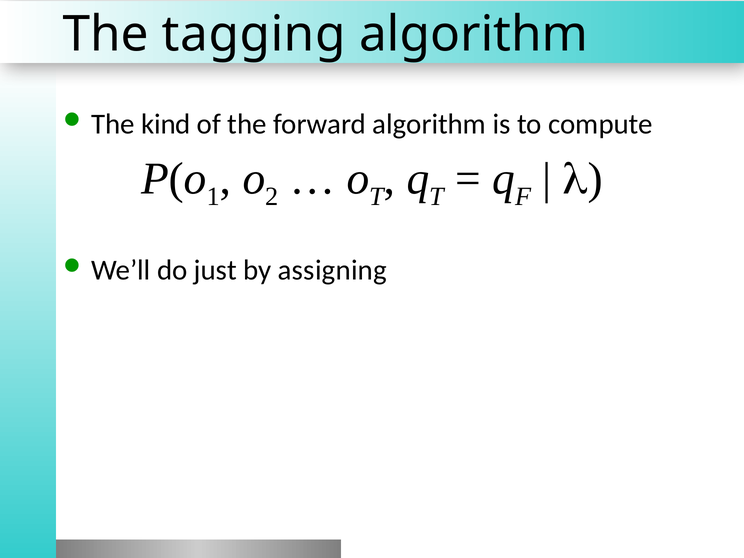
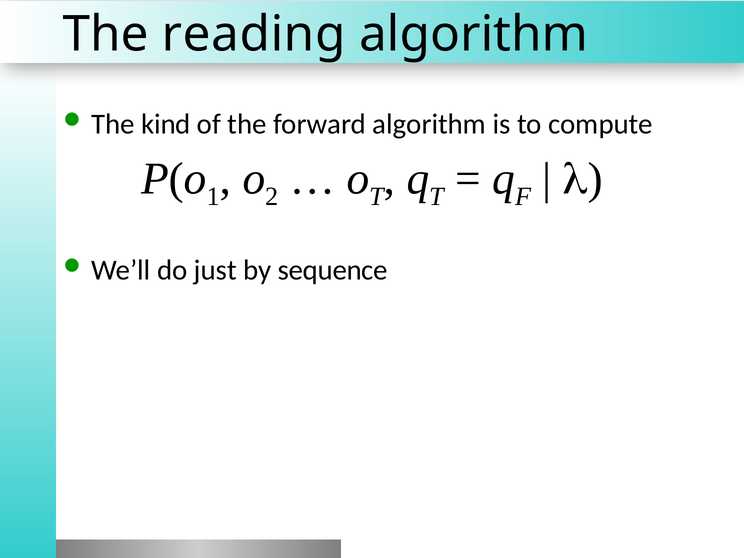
tagging: tagging -> reading (254, 34)
assigning: assigning -> sequence (333, 270)
